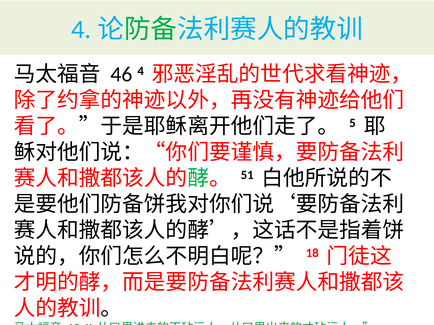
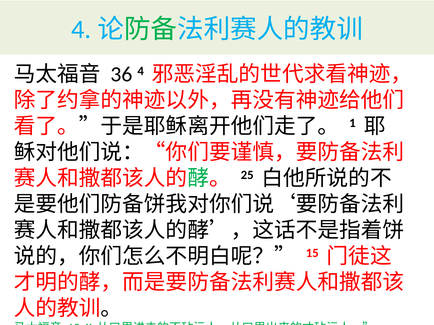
46: 46 -> 36 (122, 75)
5: 5 -> 1 (352, 123)
51: 51 -> 25 (247, 175)
18: 18 -> 15 (312, 253)
